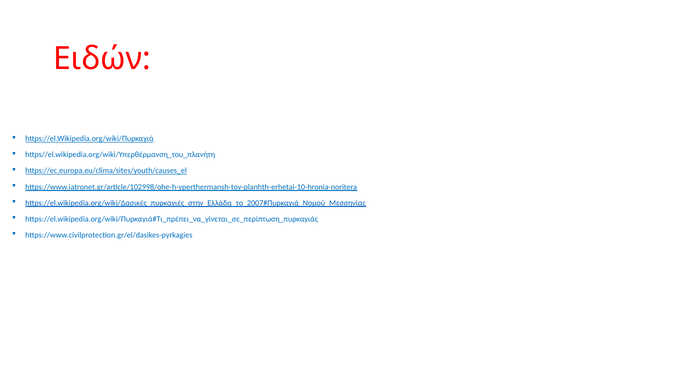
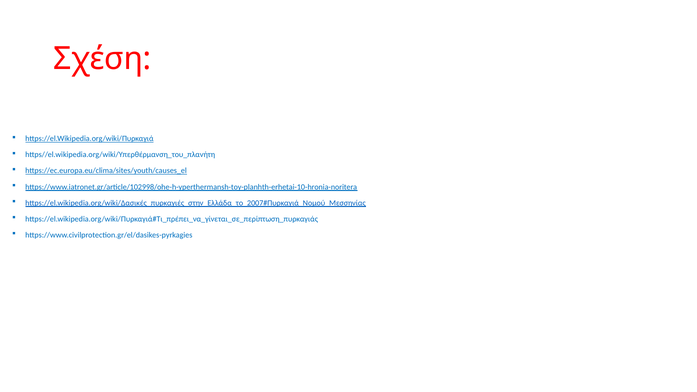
Ειδών: Ειδών -> Σχέση (102, 59)
